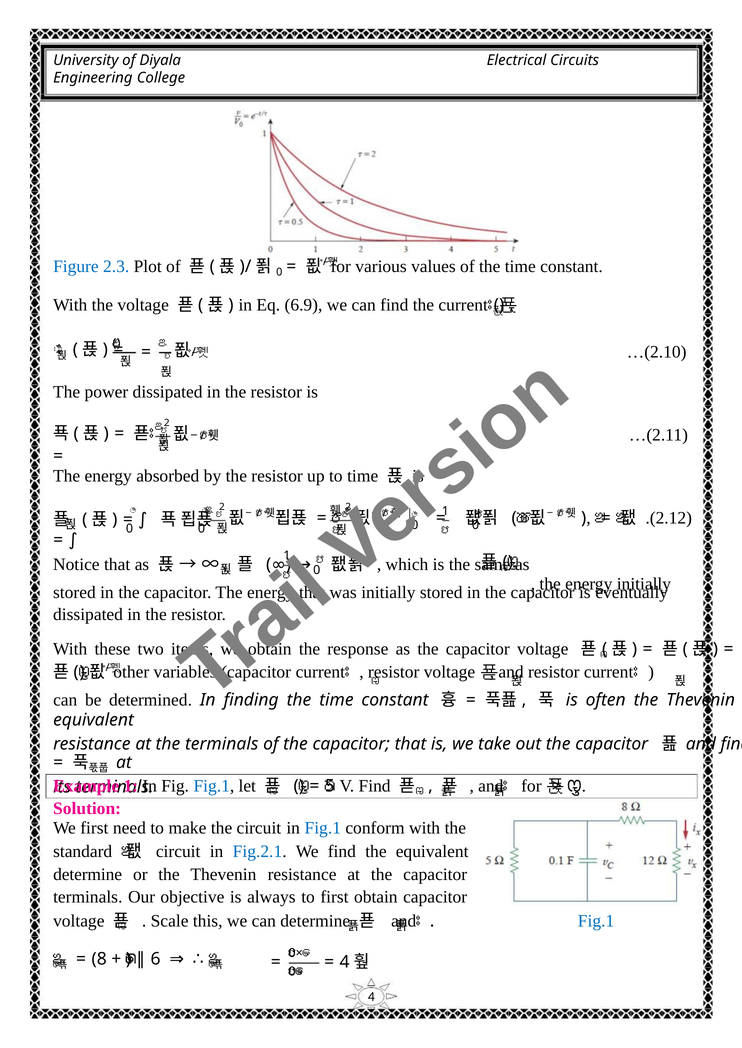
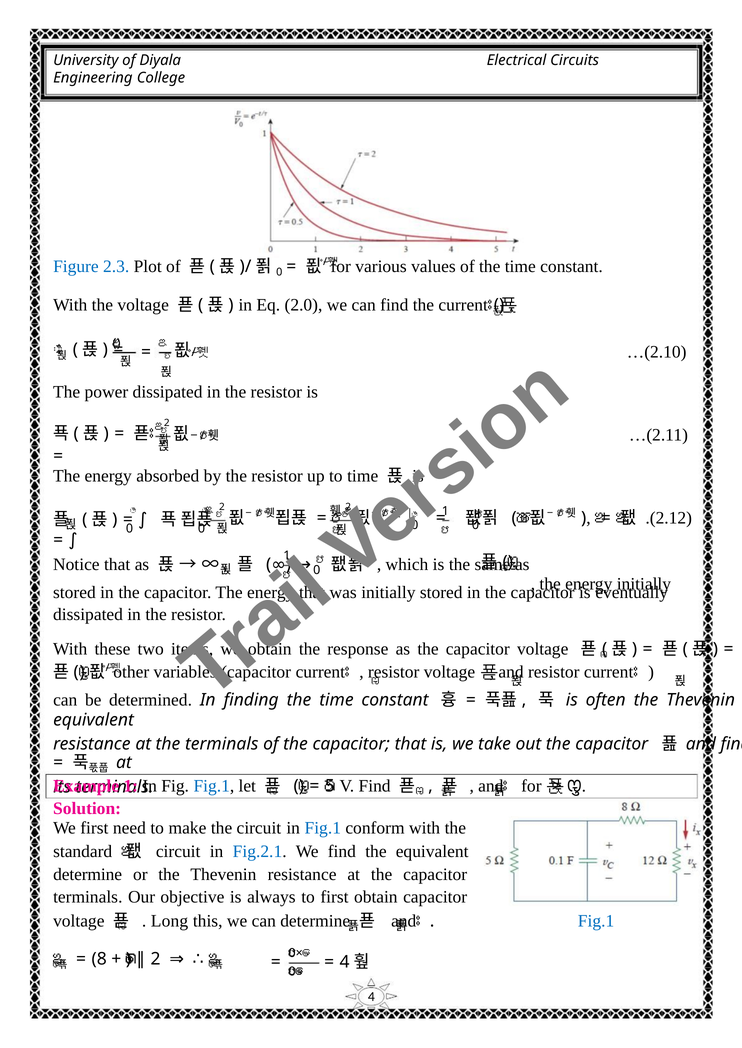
6.9: 6.9 -> 2.0 (303, 305)
Scale: Scale -> Long (169, 922)
6: 6 -> 2 (156, 960)
